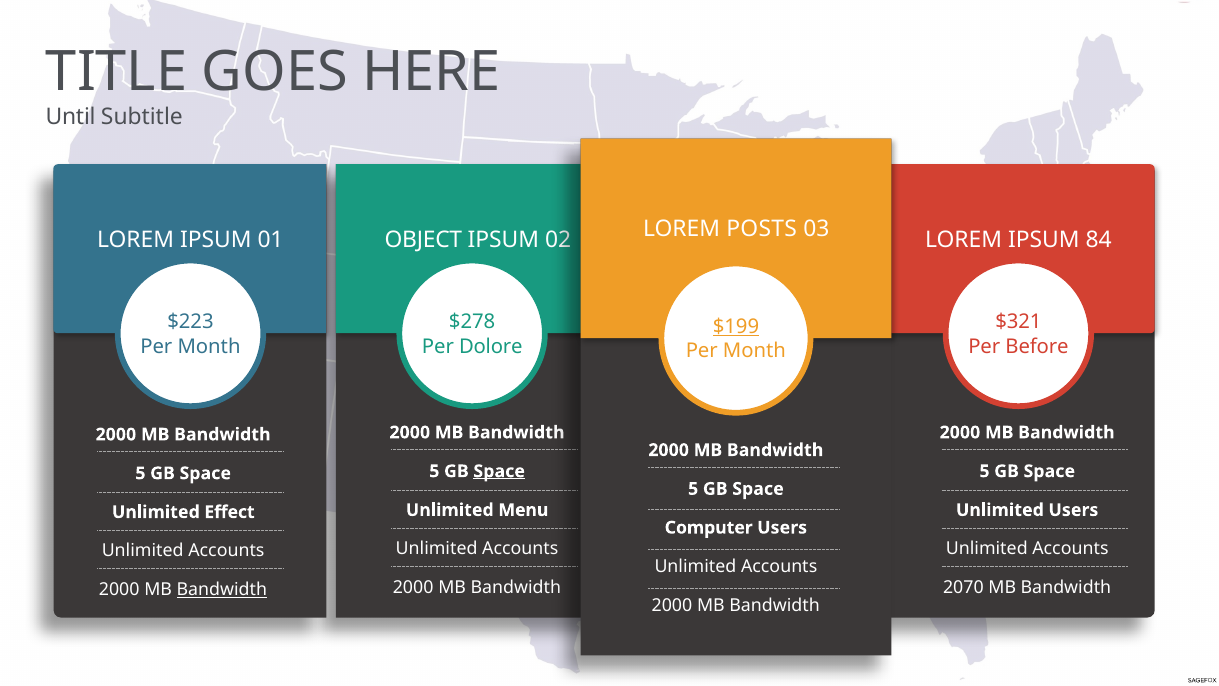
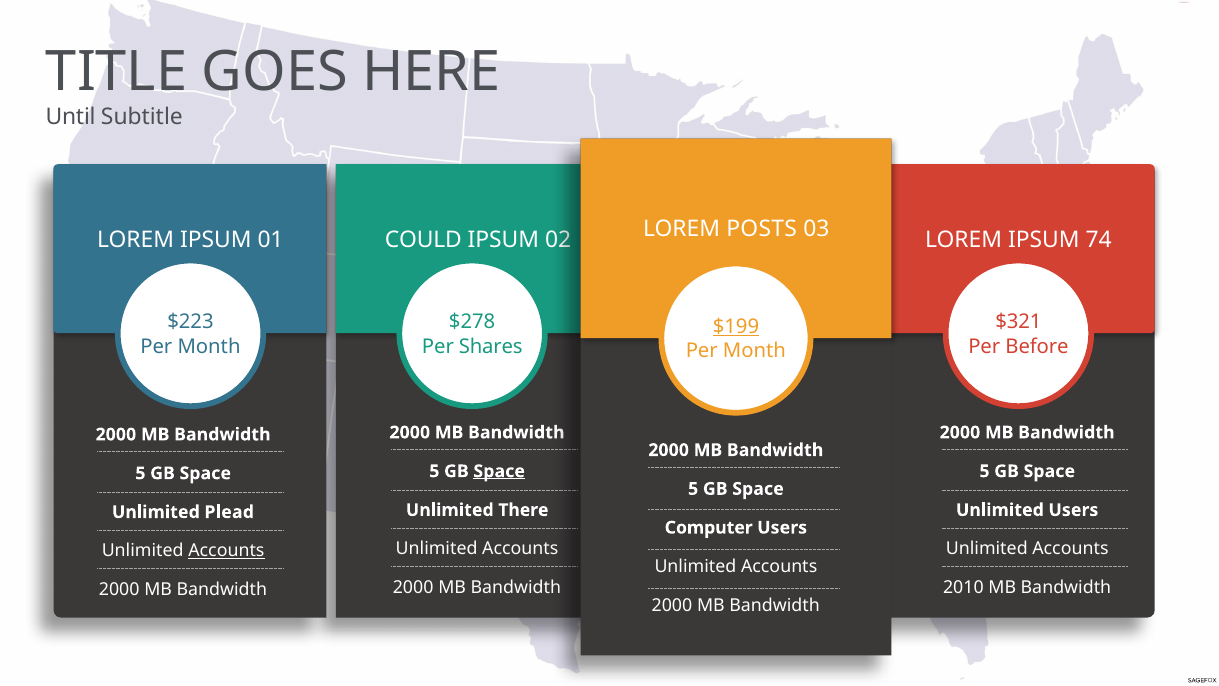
84: 84 -> 74 (1099, 239)
OBJECT: OBJECT -> COULD (423, 240)
Dolore: Dolore -> Shares (491, 347)
Menu: Menu -> There (523, 510)
Effect: Effect -> Plead (229, 512)
Accounts underline: none -> present (226, 551)
2070: 2070 -> 2010 (963, 587)
Bandwidth underline: present -> none (222, 589)
